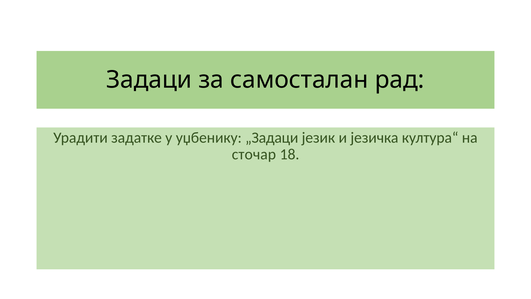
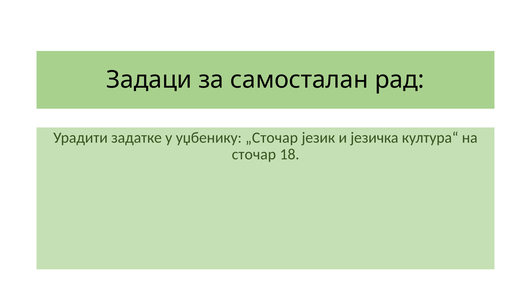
„Задаци: „Задаци -> „Сточар (272, 138)
